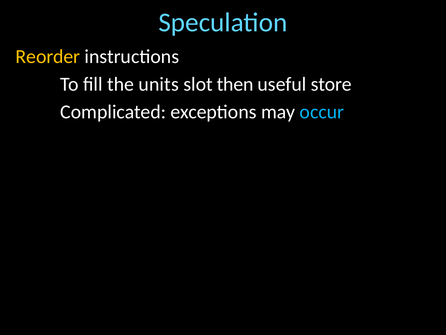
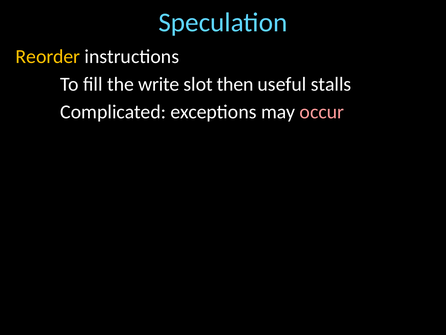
units: units -> write (159, 84)
store: store -> stalls (331, 84)
occur colour: light blue -> pink (322, 112)
